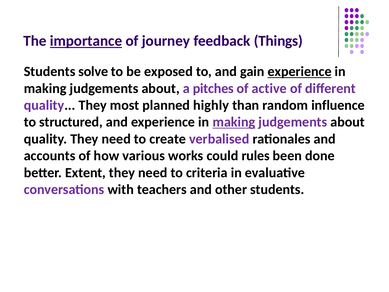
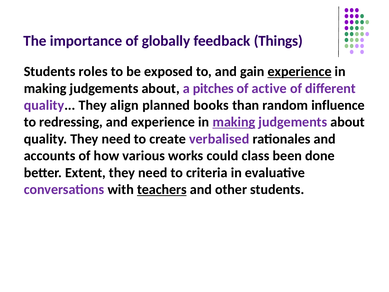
importance underline: present -> none (86, 41)
journey: journey -> globally (166, 41)
solve: solve -> roles (93, 71)
most: most -> align (124, 105)
highly: highly -> books (211, 105)
structured: structured -> redressing (71, 122)
rules: rules -> class (255, 156)
teachers underline: none -> present (162, 189)
